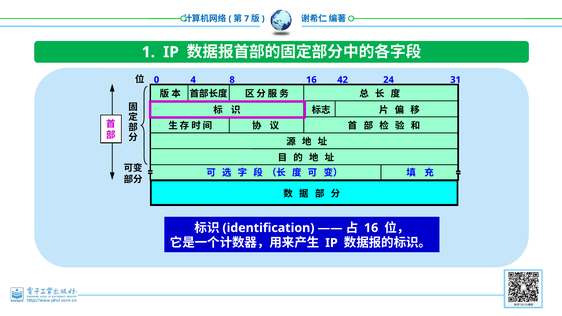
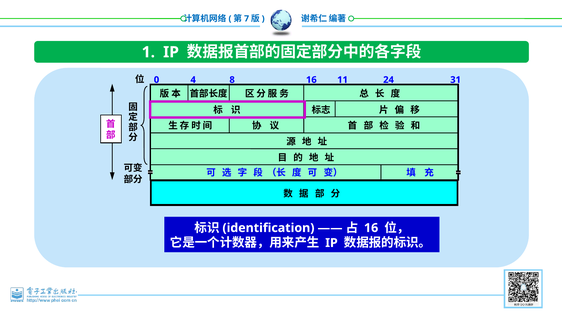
42: 42 -> 11 (343, 80)
